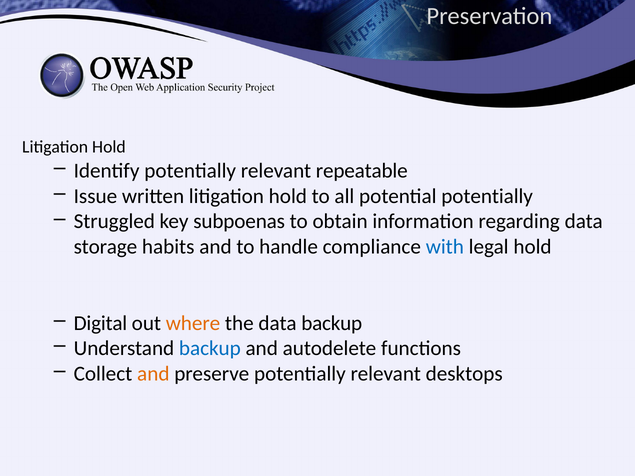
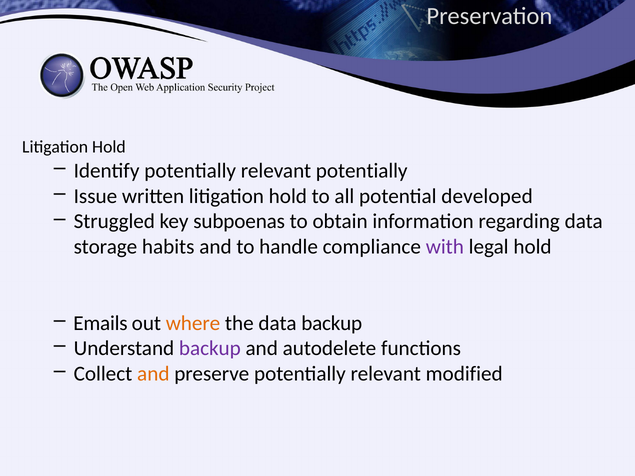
relevant repeatable: repeatable -> potentially (362, 171)
potential potentially: potentially -> developed (487, 196)
with colour: blue -> purple (445, 247)
Digital: Digital -> Emails (100, 323)
backup colour: blue -> purple (210, 349)
desktops: desktops -> modified (464, 374)
